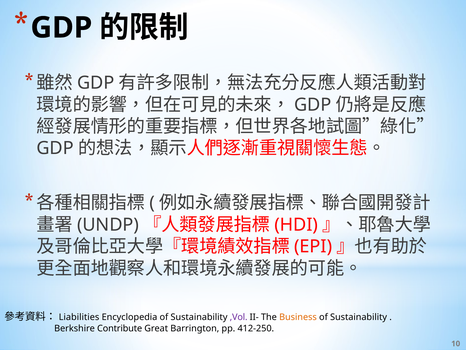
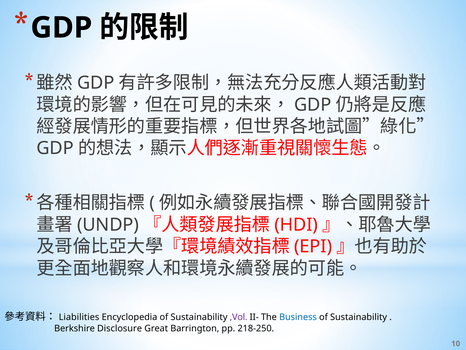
Business colour: orange -> blue (298, 317)
Contribute: Contribute -> Disclosure (120, 328)
412-250: 412-250 -> 218-250 (256, 328)
